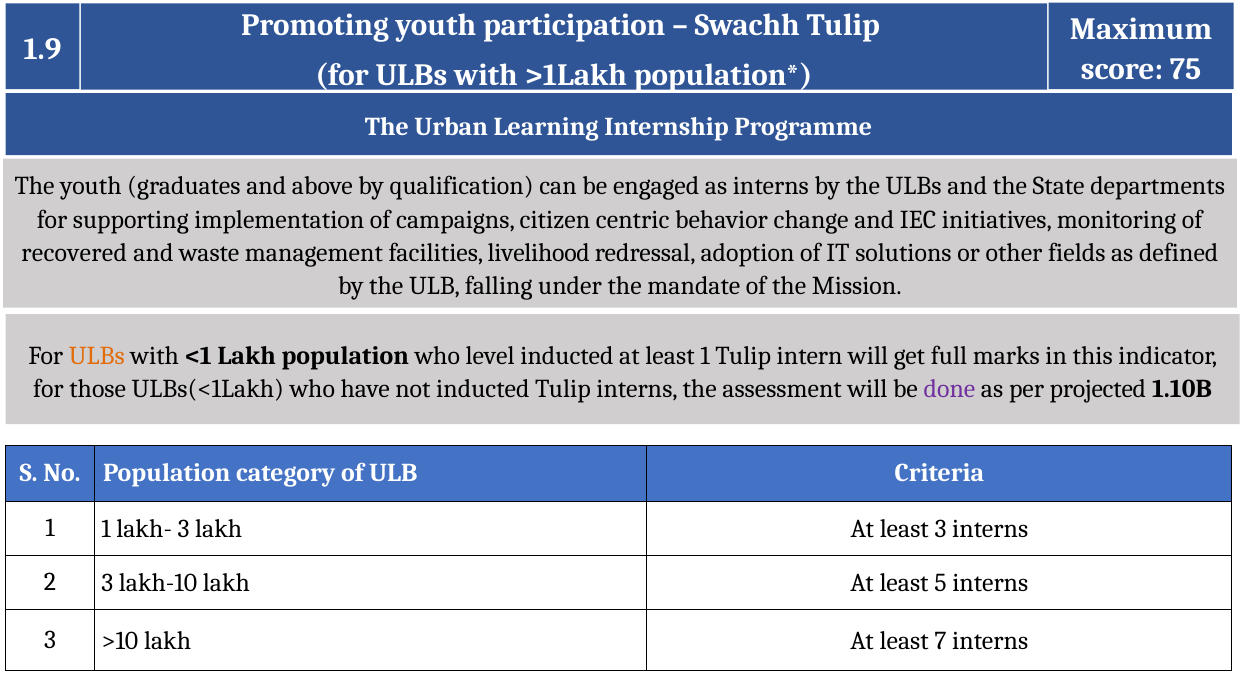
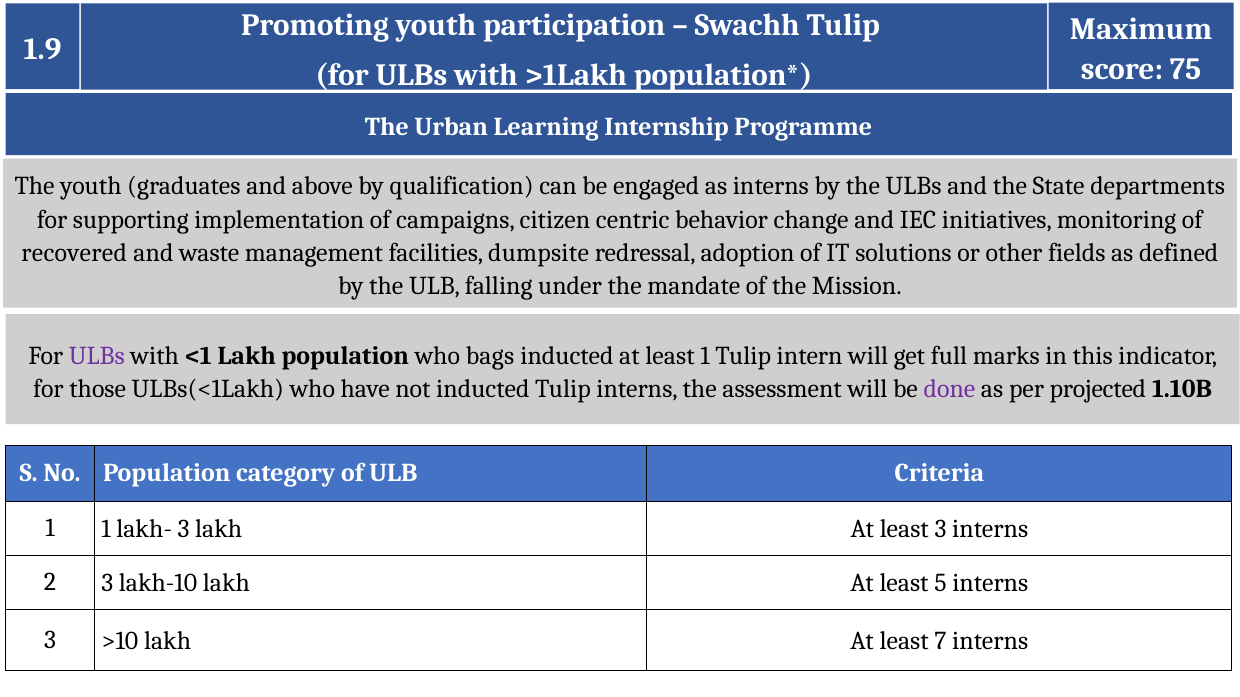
livelihood: livelihood -> dumpsite (539, 253)
ULBs colour: orange -> purple (97, 356)
level: level -> bags (490, 356)
